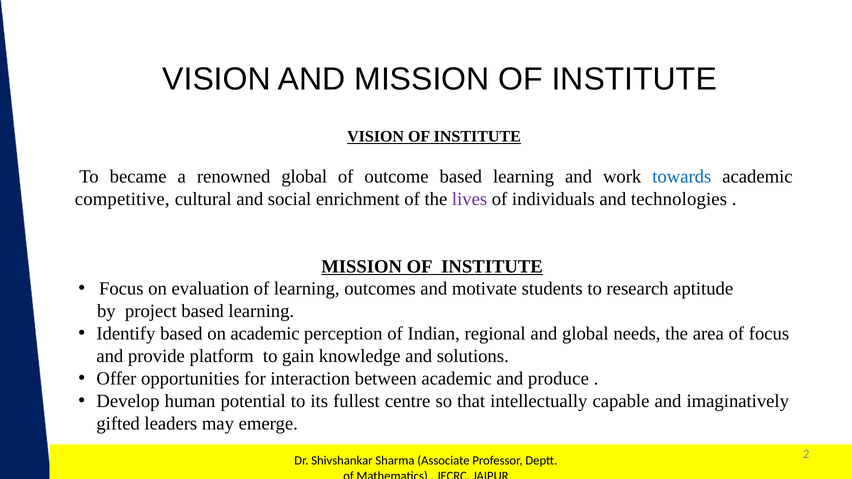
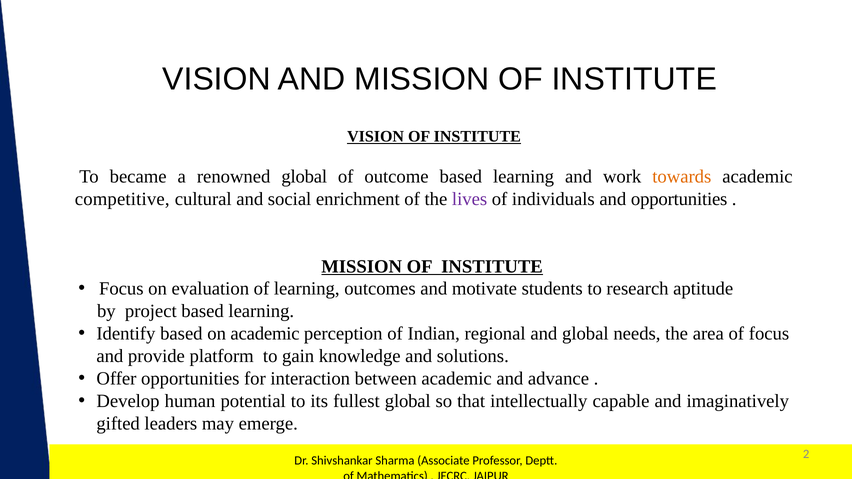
towards colour: blue -> orange (682, 177)
and technologies: technologies -> opportunities (679, 199)
produce: produce -> advance (558, 379)
fullest centre: centre -> global (408, 401)
